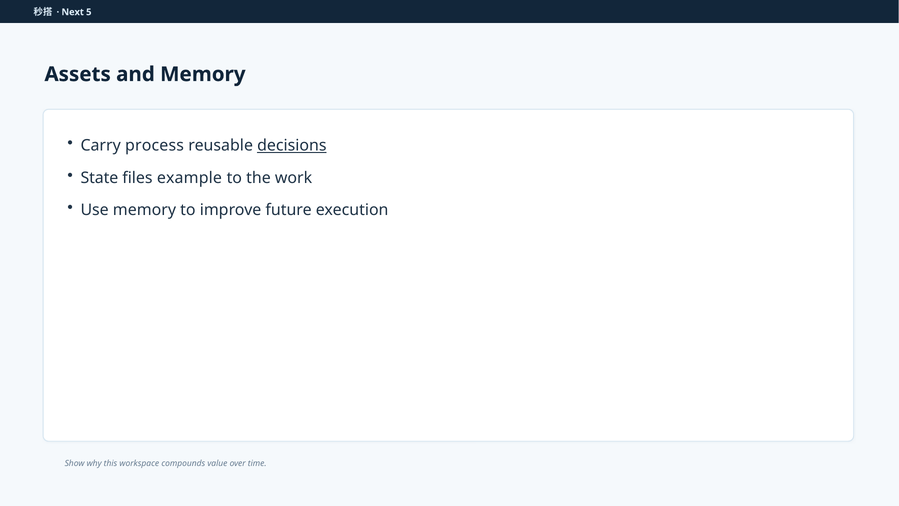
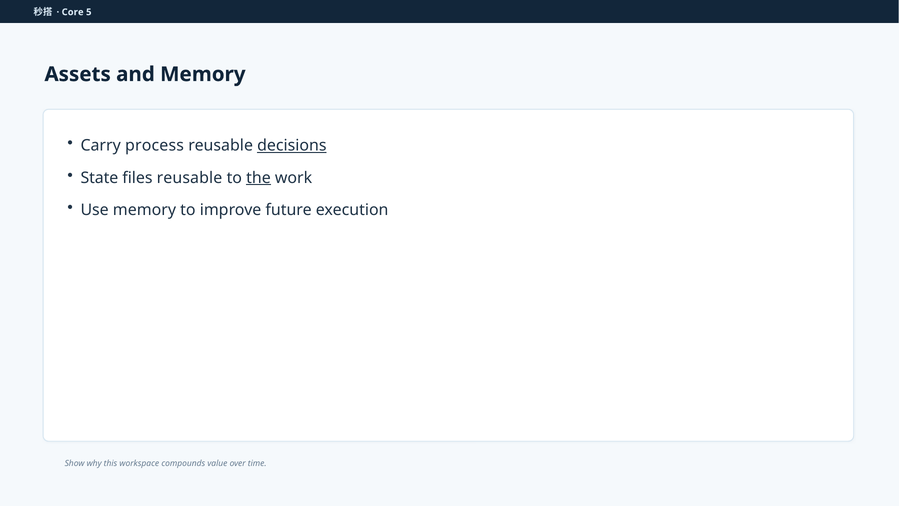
Next: Next -> Core (73, 12)
files example: example -> reusable (189, 178)
the underline: none -> present (258, 178)
